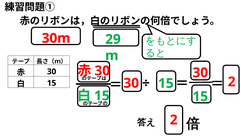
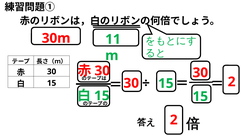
29: 29 -> 11 (113, 39)
